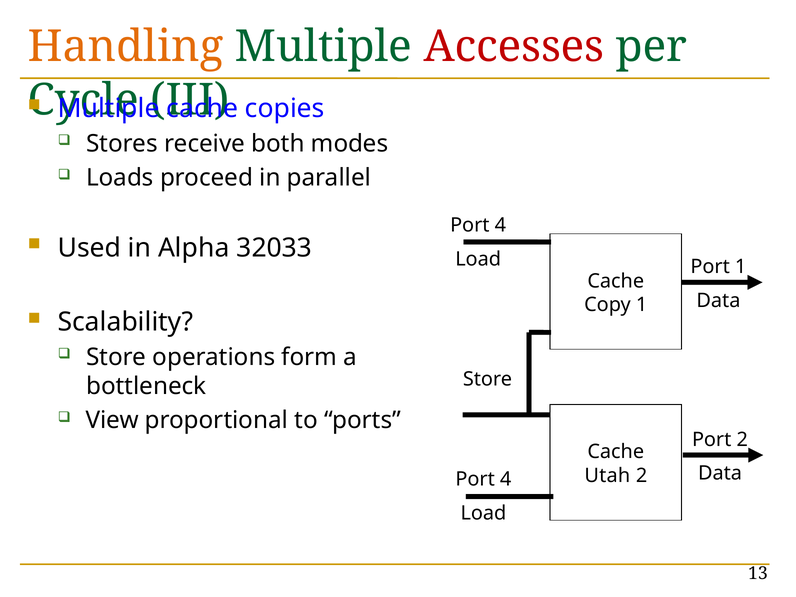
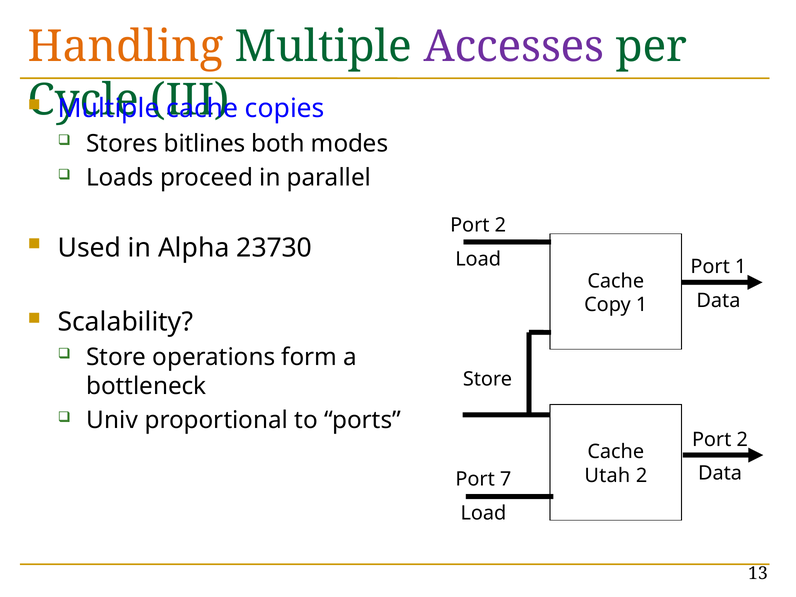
Accesses colour: red -> purple (514, 47)
receive: receive -> bitlines (205, 144)
4: 4 -> 2 (500, 225)
32033: 32033 -> 23730 (274, 248)
View: View -> Univ (112, 420)
4: 4 -> 7 (506, 479)
